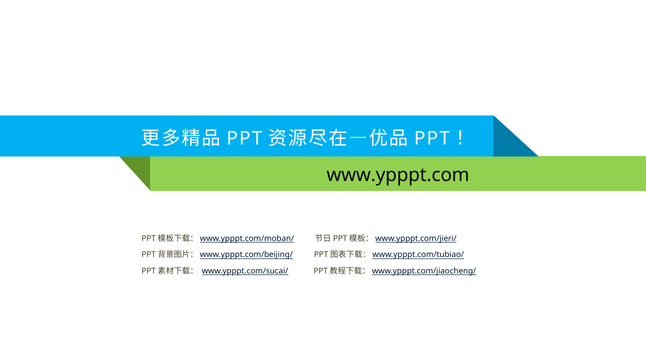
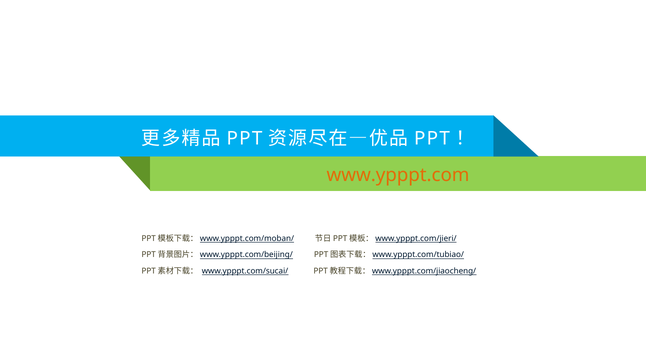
www.ypppt.com colour: black -> orange (398, 175)
